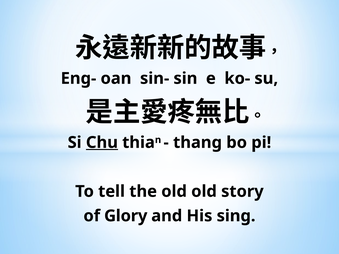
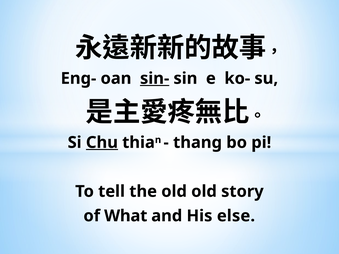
sin- underline: none -> present (155, 78)
Glory: Glory -> What (126, 216)
sing: sing -> else (236, 216)
